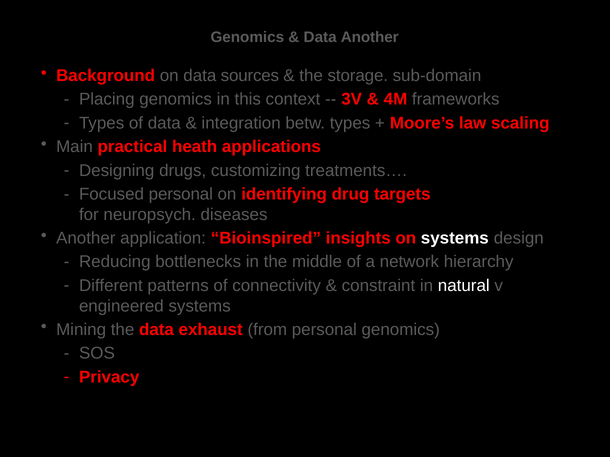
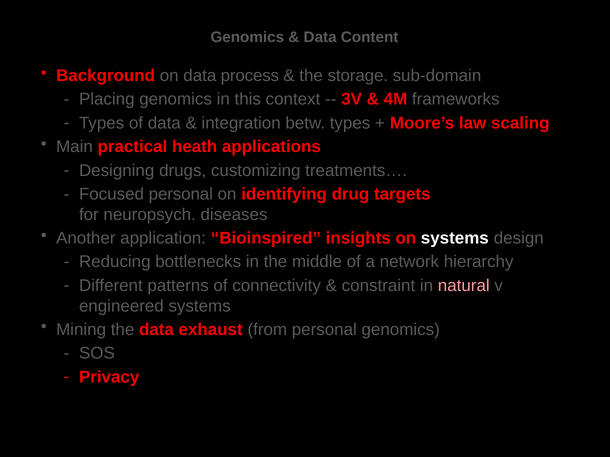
Data Another: Another -> Content (370, 37)
sources: sources -> process (250, 76)
natural colour: white -> pink (464, 286)
